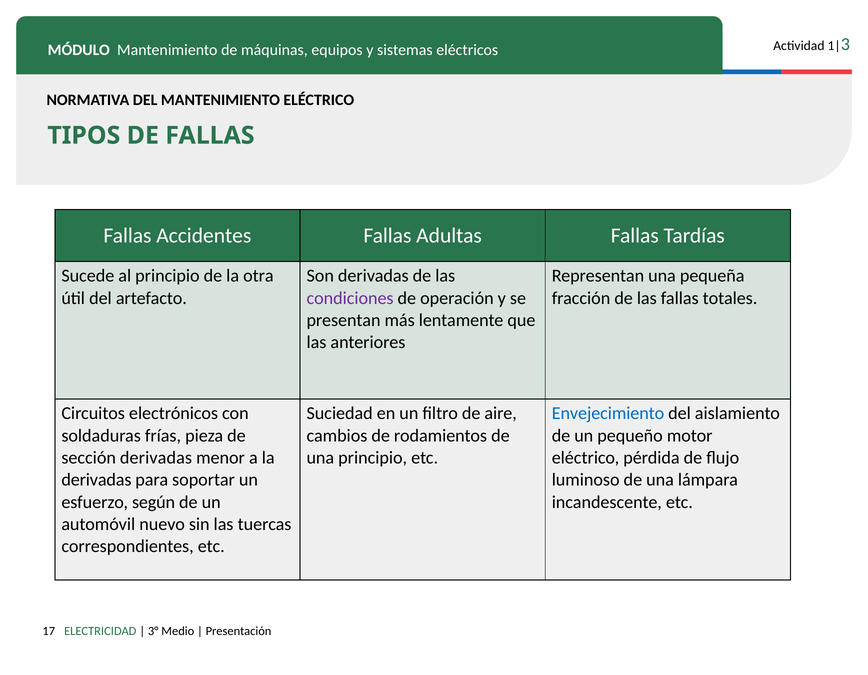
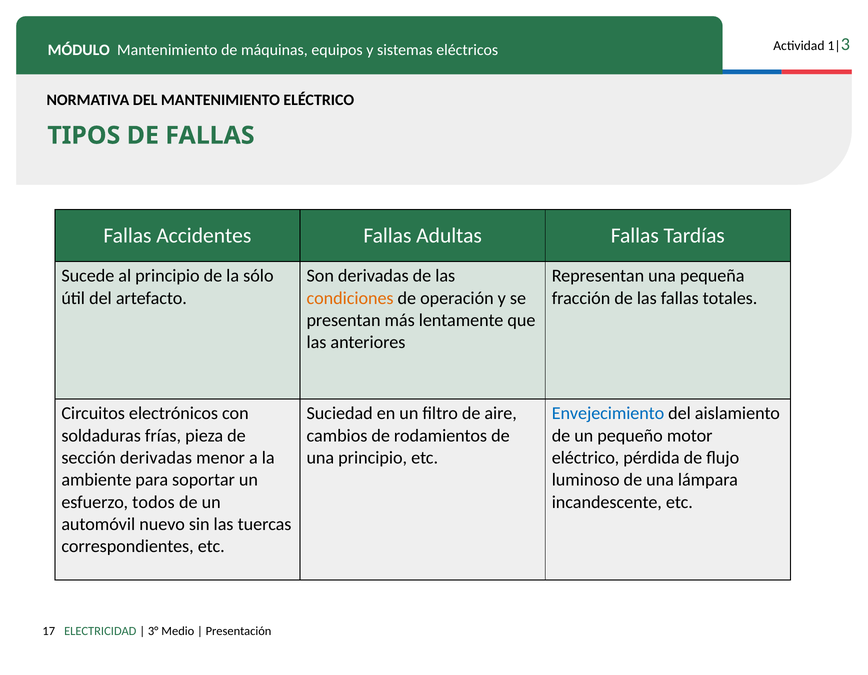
otra: otra -> sólo (258, 276)
condiciones colour: purple -> orange (350, 298)
derivadas: derivadas -> ambiente (96, 480)
según: según -> todos (153, 502)
